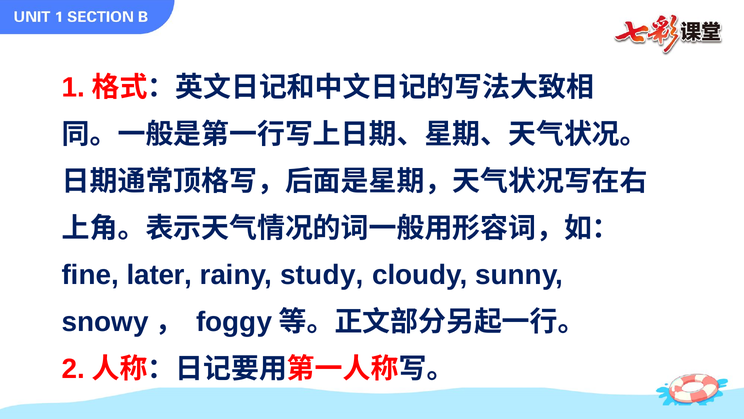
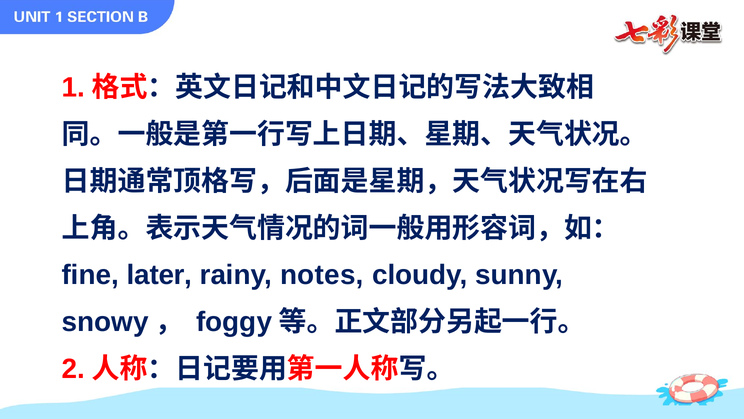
study: study -> notes (322, 275)
